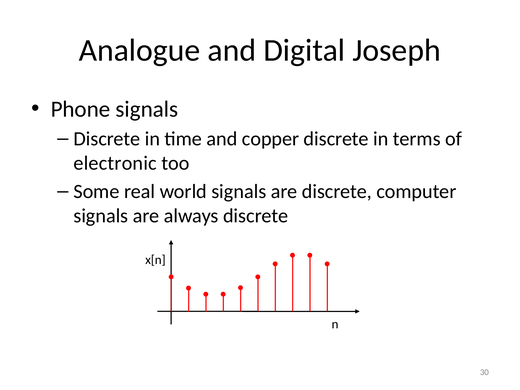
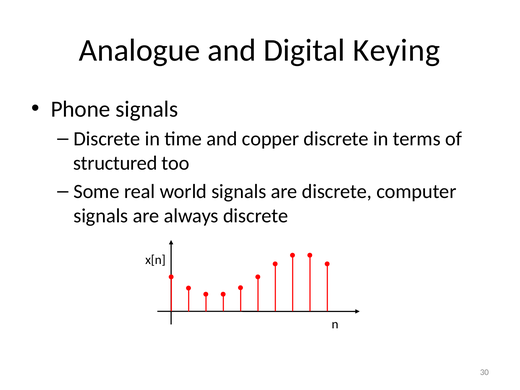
Joseph: Joseph -> Keying (396, 50)
electronic: electronic -> structured (115, 163)
